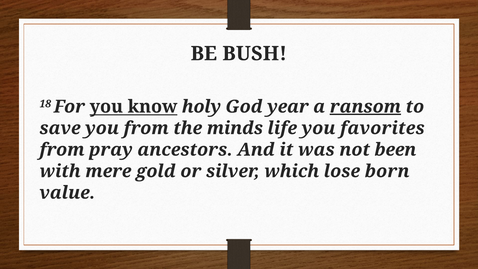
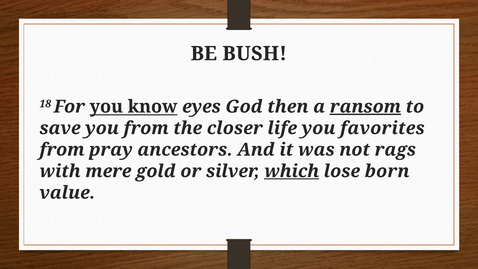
holy: holy -> eyes (201, 107)
year: year -> then (288, 107)
minds: minds -> closer (235, 128)
been: been -> rags (395, 150)
which underline: none -> present (292, 171)
